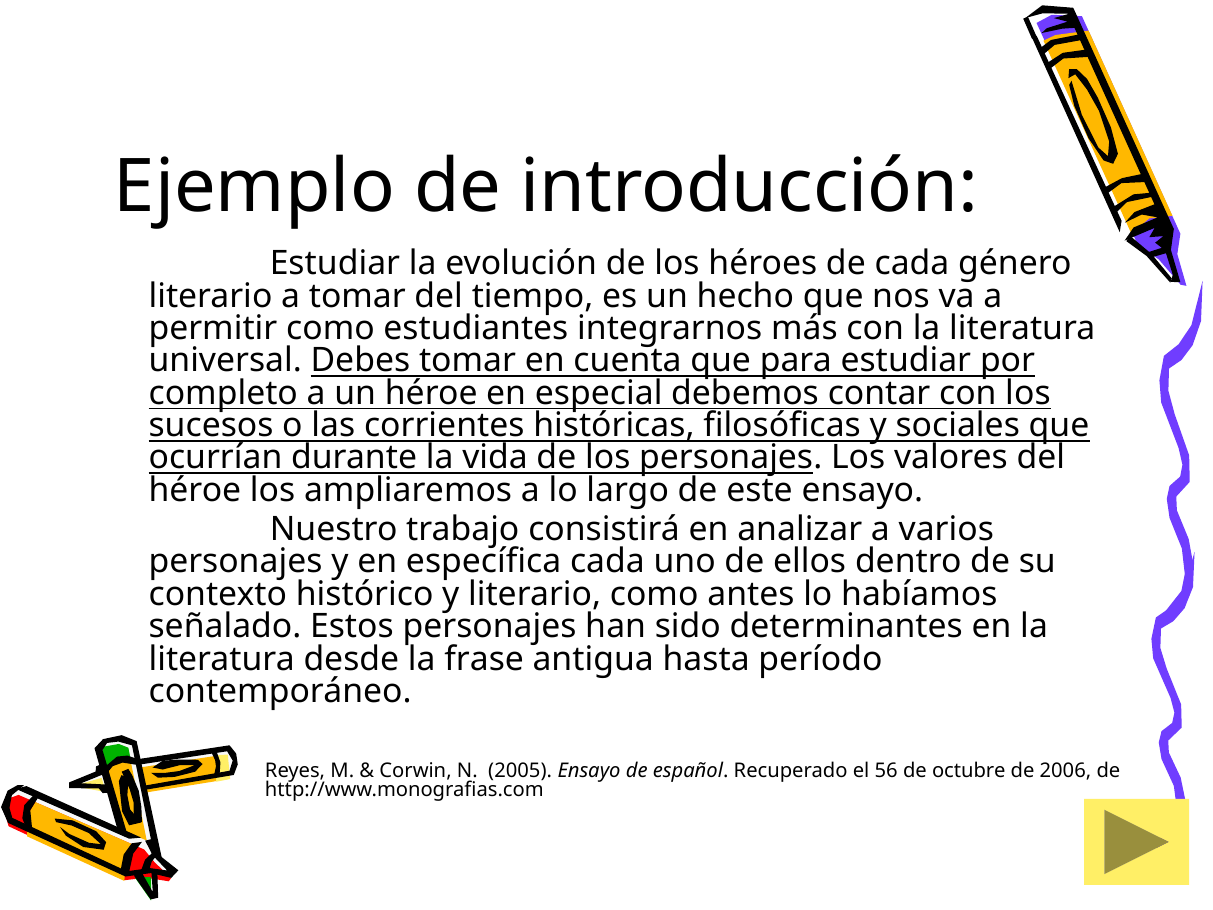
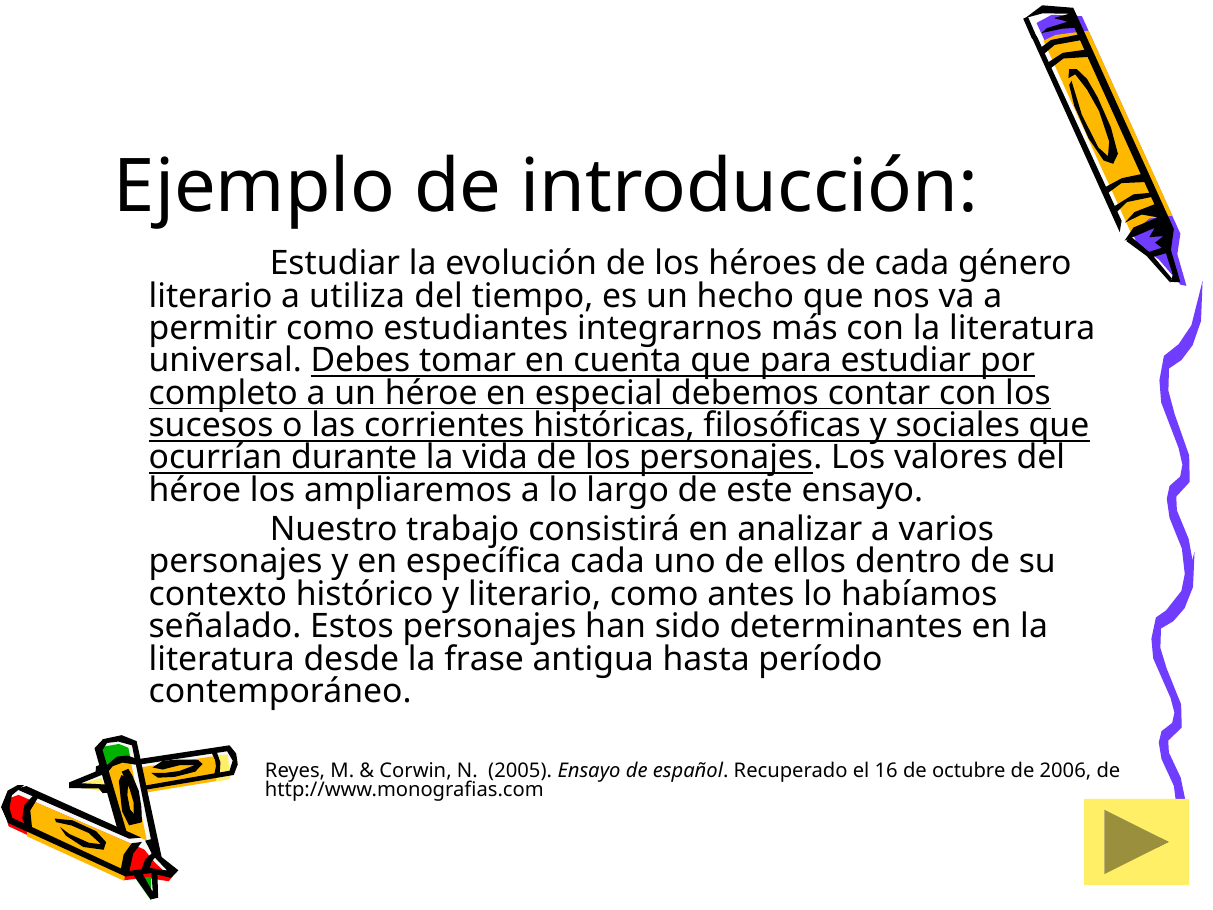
a tomar: tomar -> utiliza (357, 296)
56: 56 -> 16 (886, 770)
